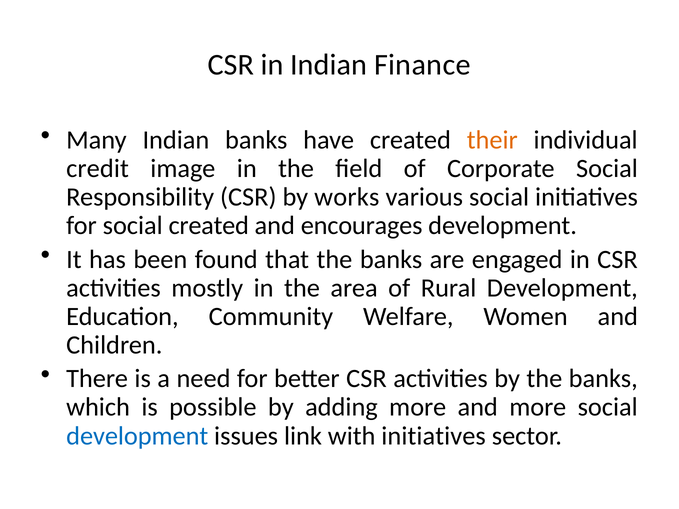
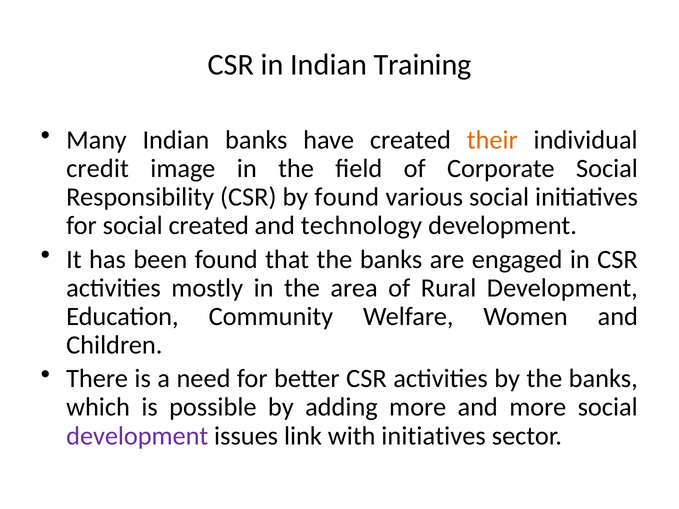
Finance: Finance -> Training (423, 65)
by works: works -> found (347, 197)
encourages: encourages -> technology (361, 225)
development colour: blue -> purple (137, 436)
